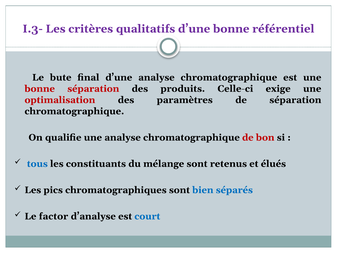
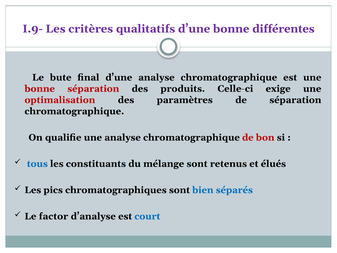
I.3-: I.3- -> I.9- (33, 29)
référentiel: référentiel -> différentes (283, 29)
